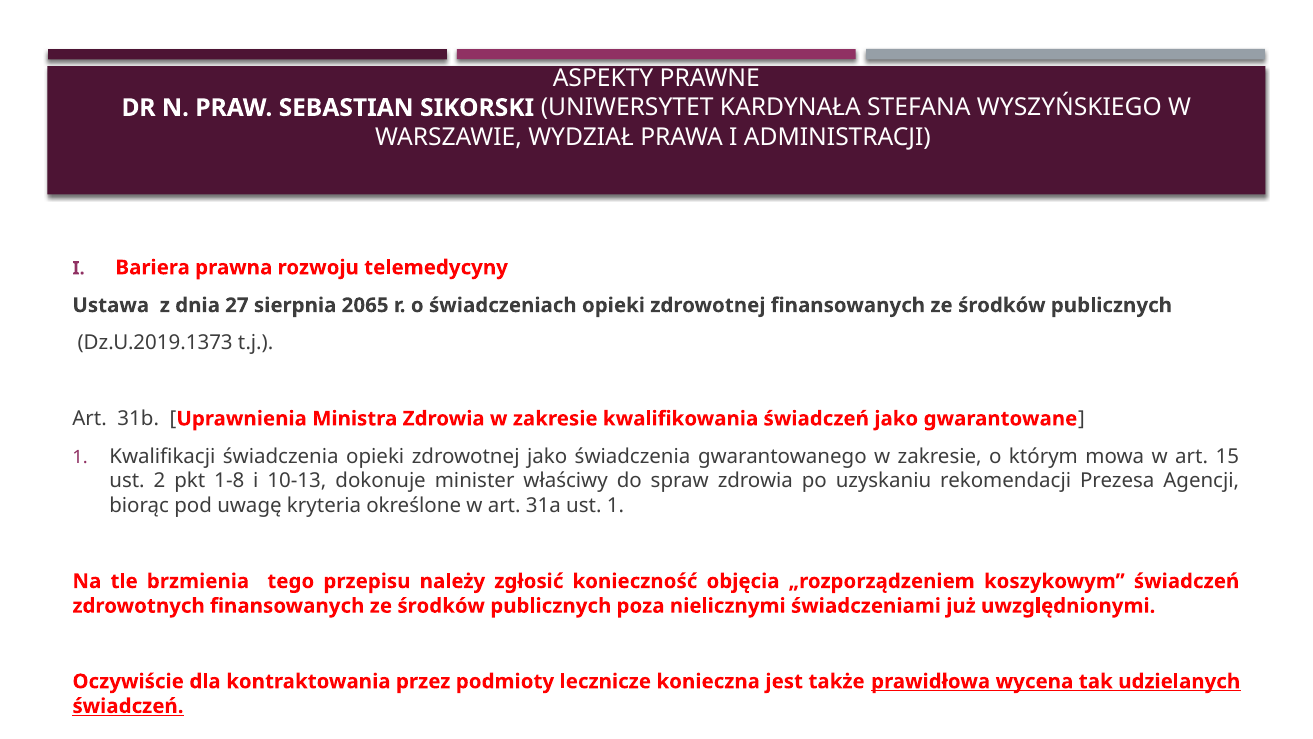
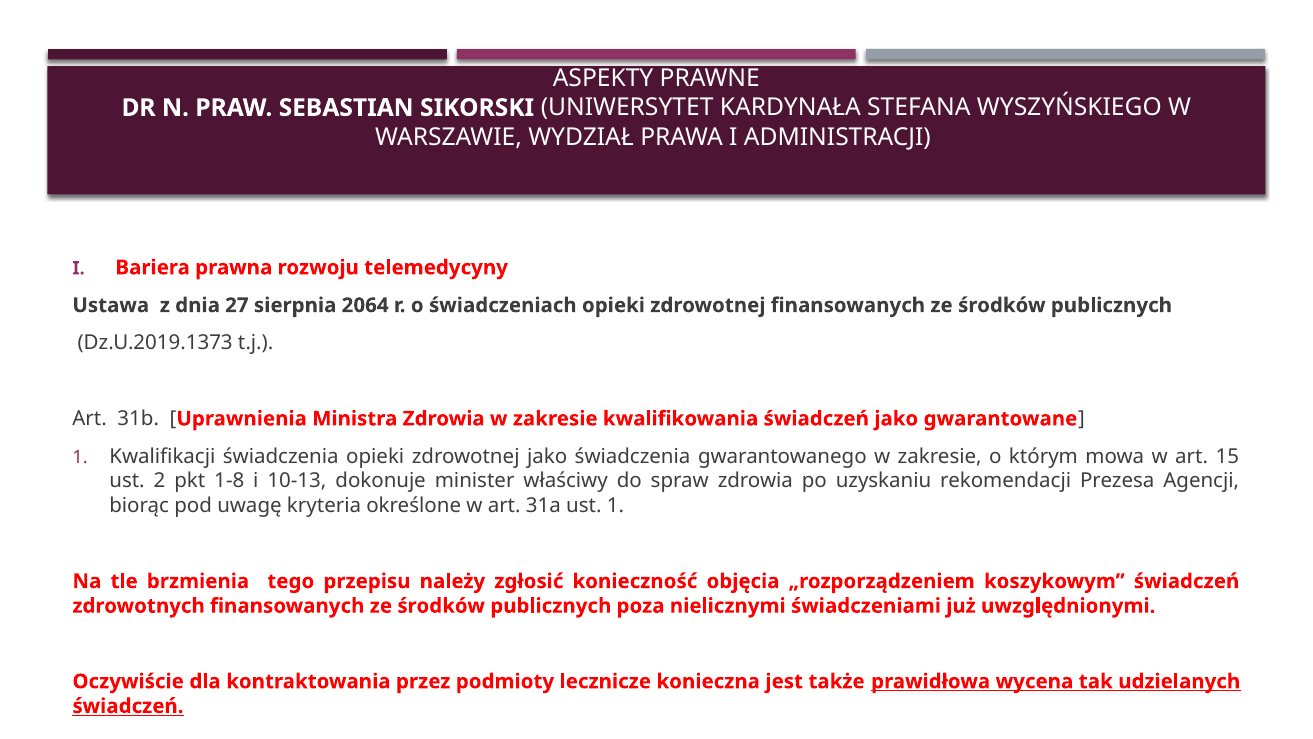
2065: 2065 -> 2064 (365, 305)
